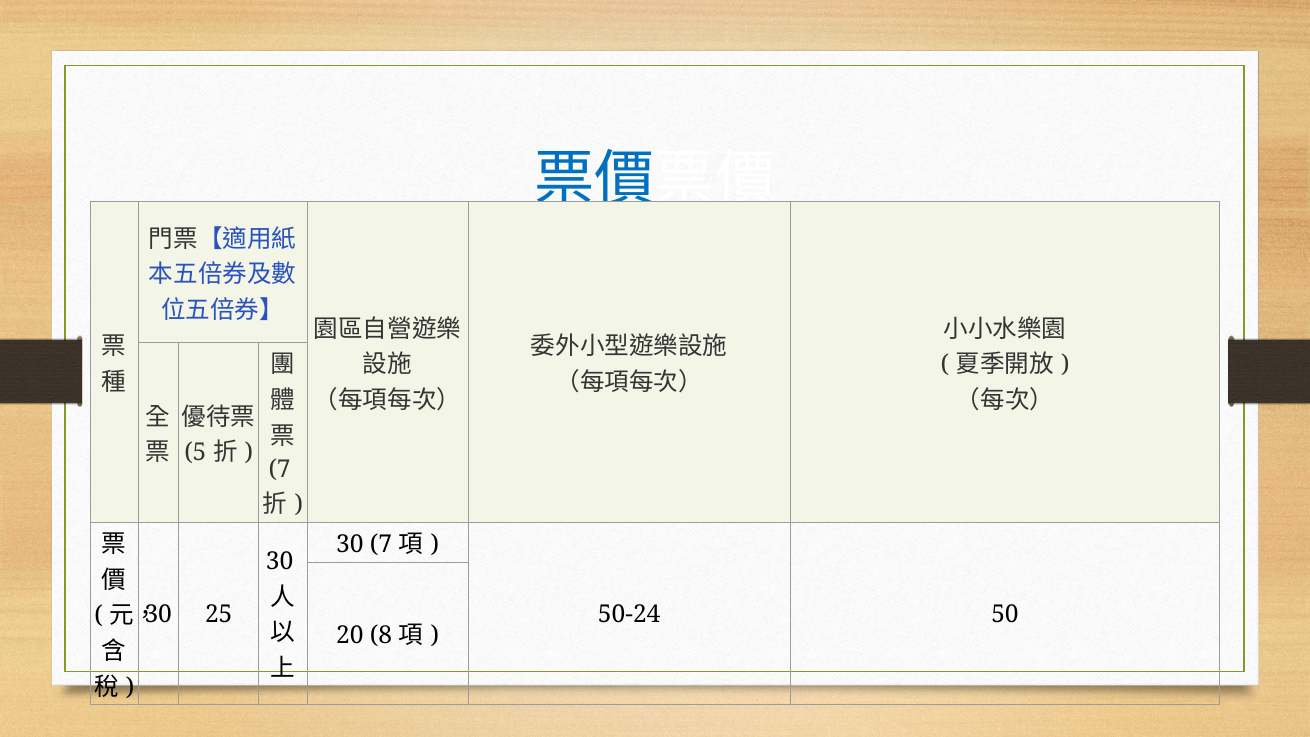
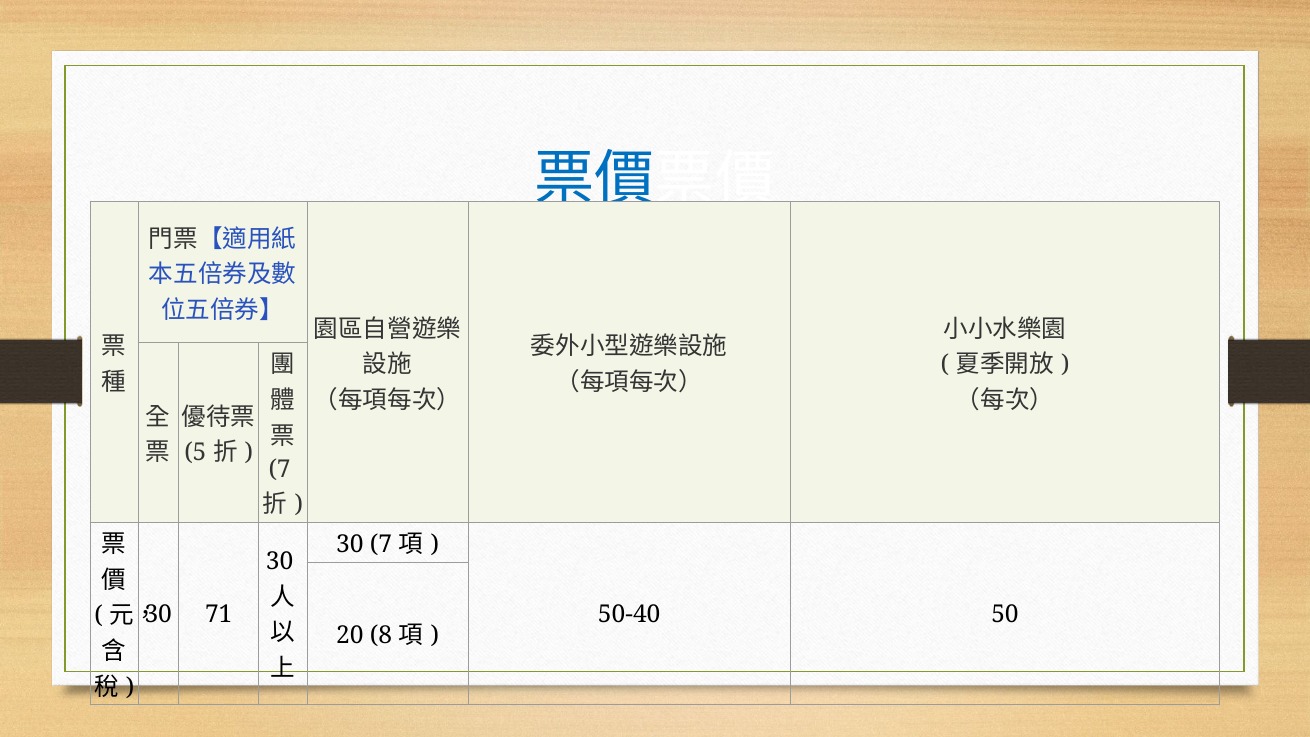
25: 25 -> 71 (219, 615)
50-24: 50-24 -> 50-40 (629, 615)
